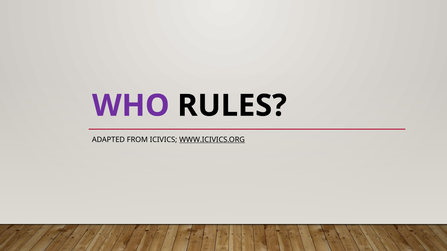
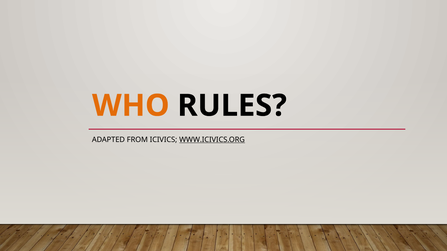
WHO colour: purple -> orange (131, 106)
